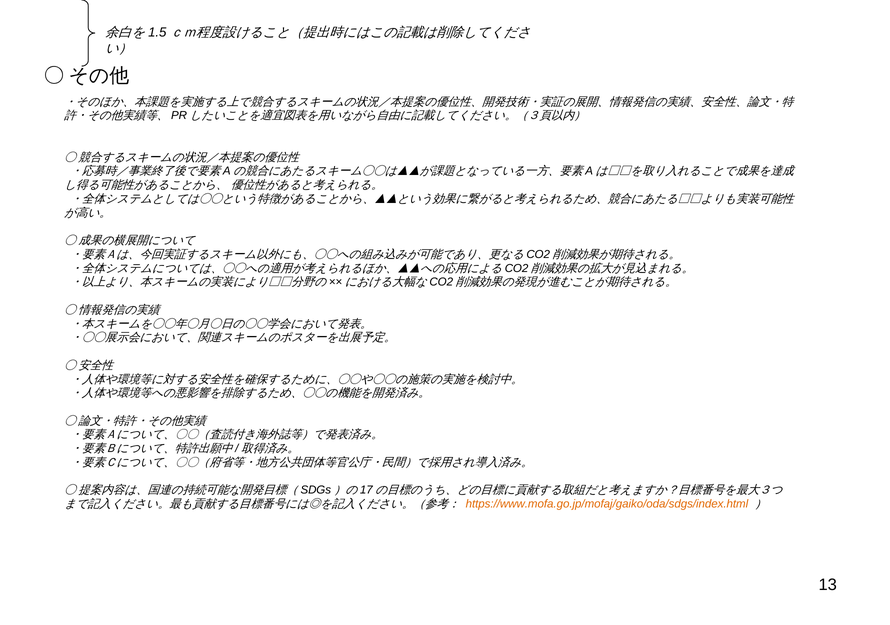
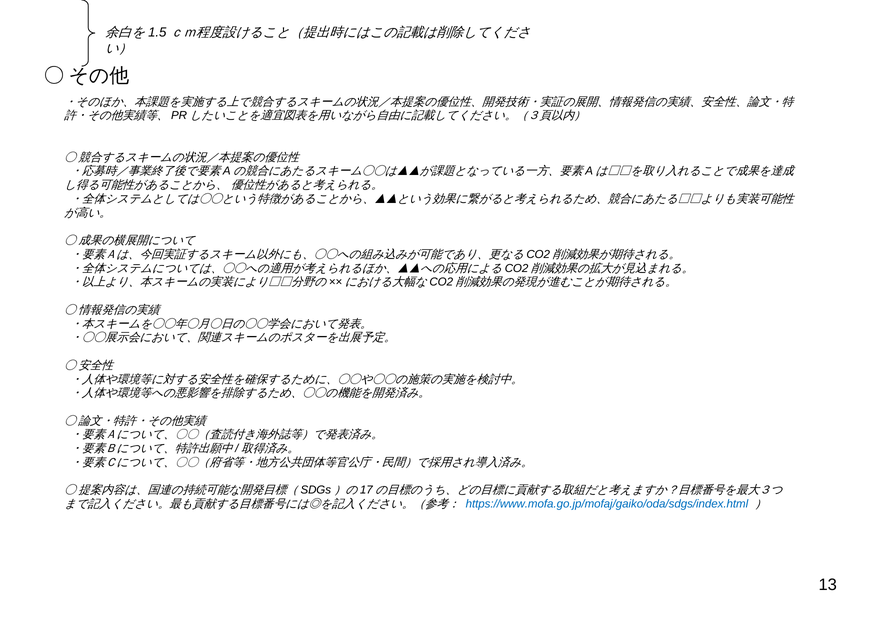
https://www.mofa.go.jp/mofaj/gaiko/oda/sdgs/index.html colour: orange -> blue (607, 504)
